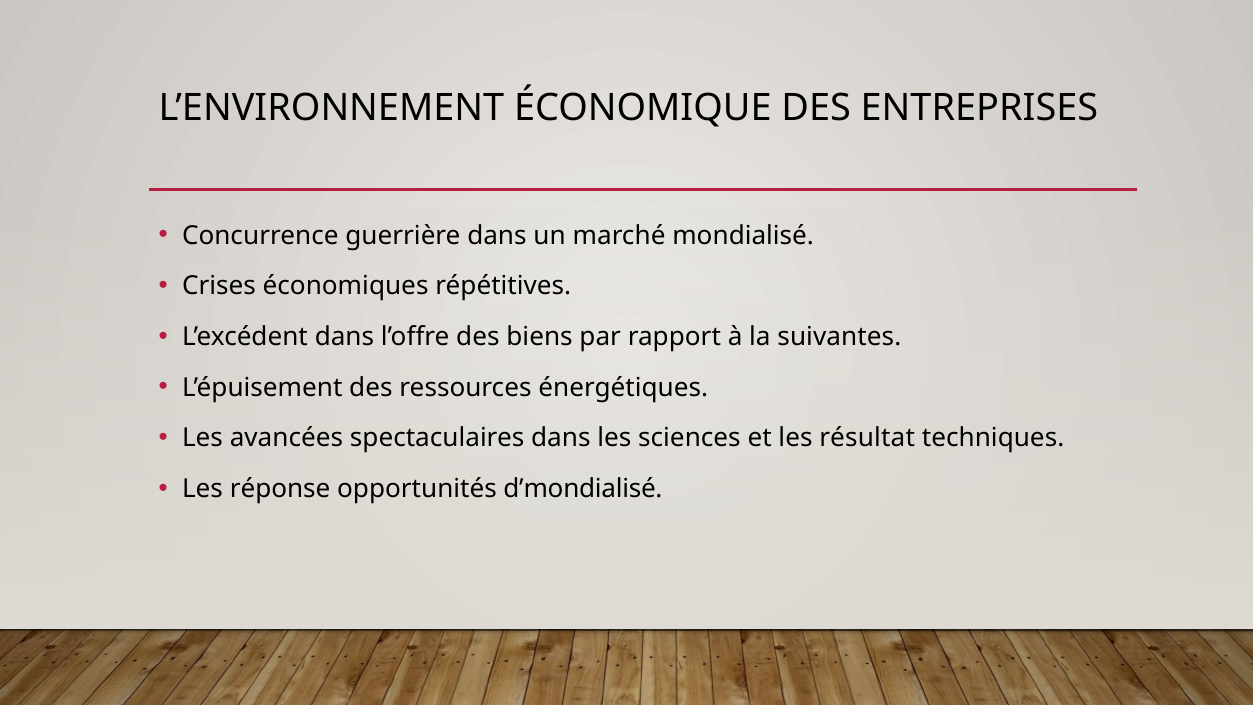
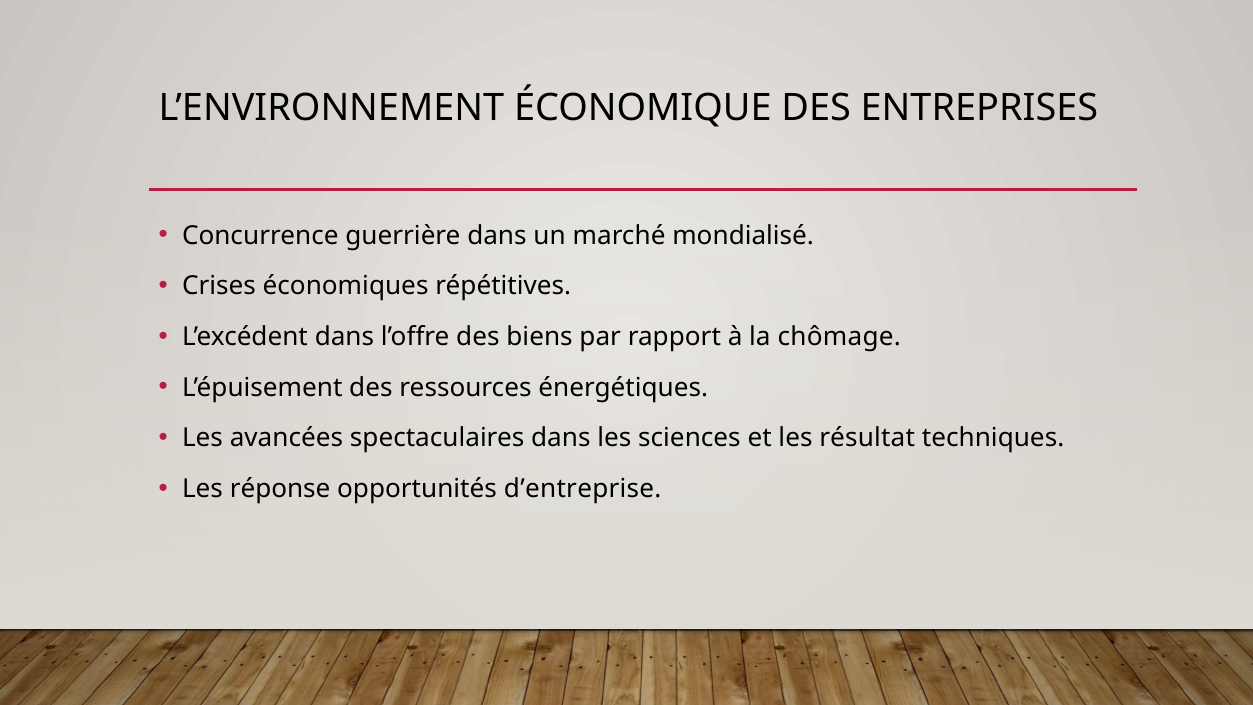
suivantes: suivantes -> chômage (839, 337)
d’mondialisé: d’mondialisé -> d’entreprise (583, 489)
